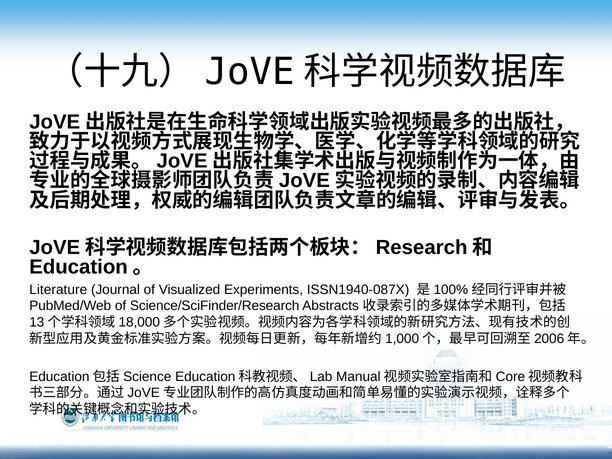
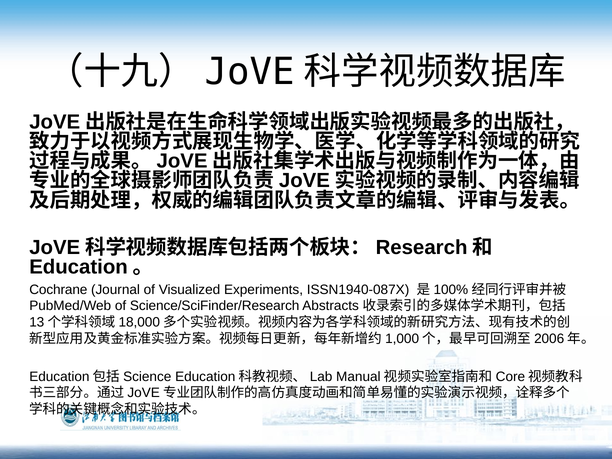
Literature: Literature -> Cochrane (58, 290)
